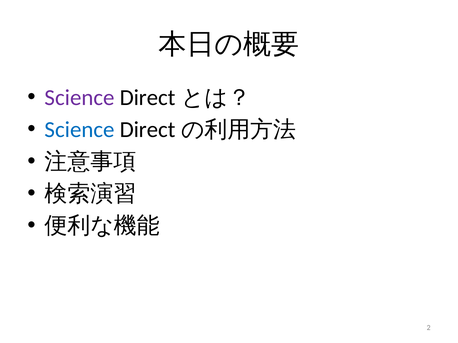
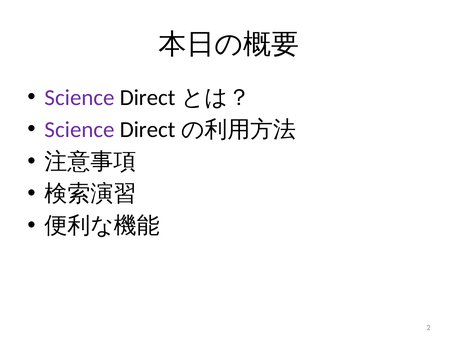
Science colour: blue -> purple (80, 130)
